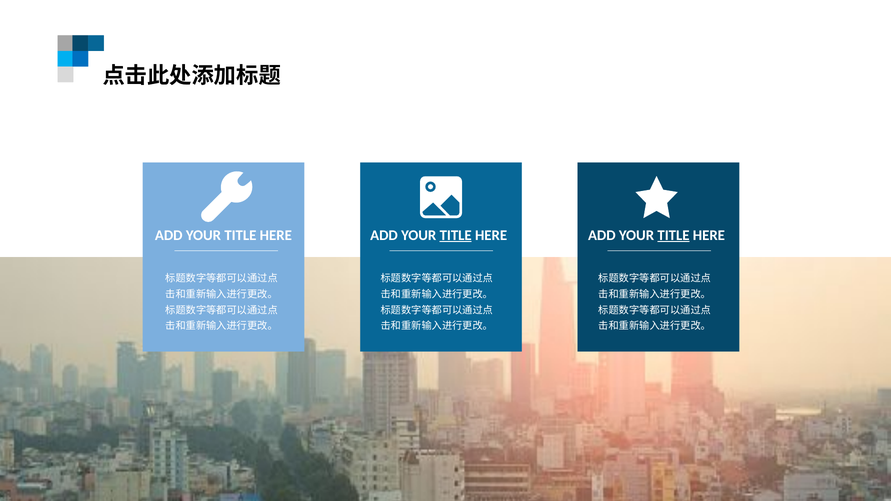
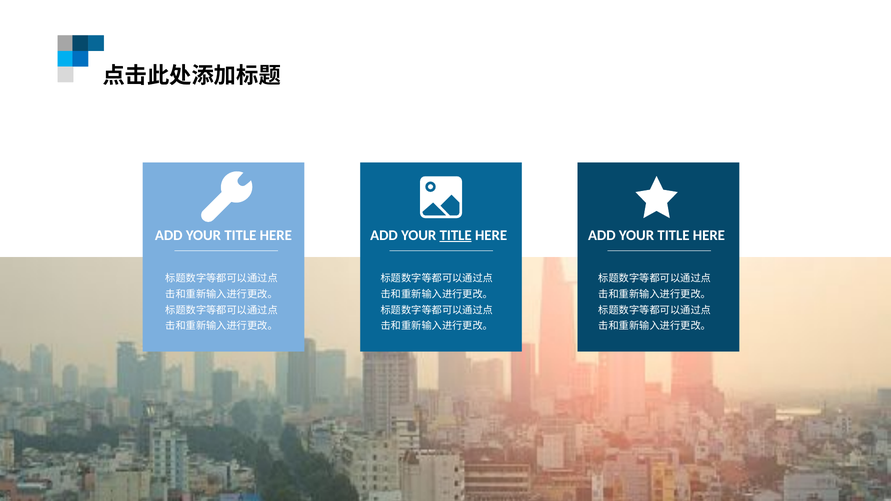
TITLE underline: present -> none (673, 235)
